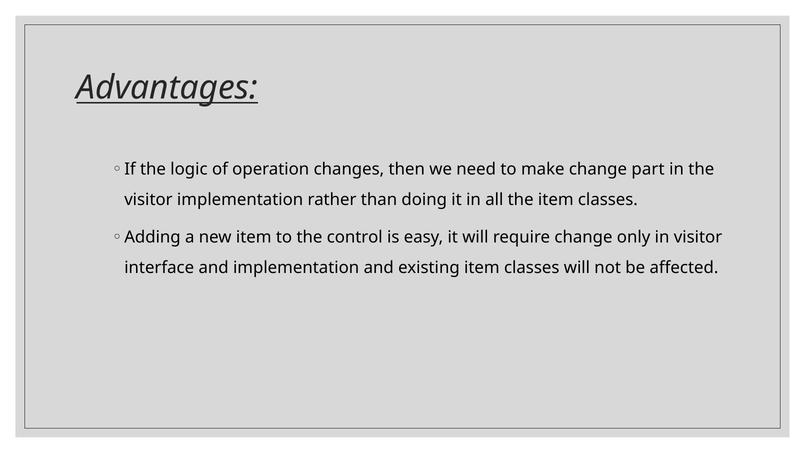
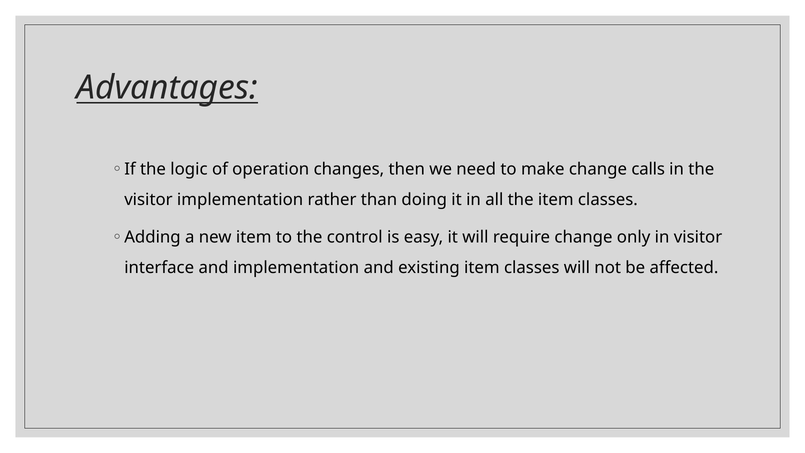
part: part -> calls (648, 169)
